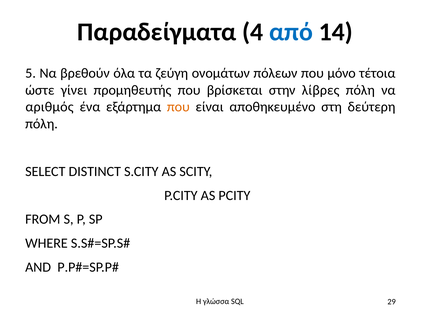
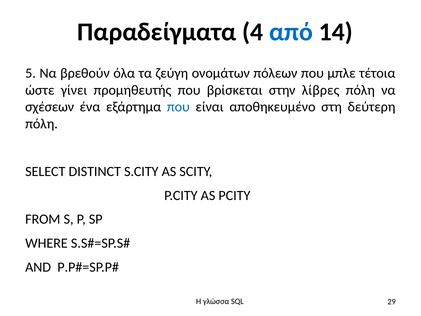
μόνο: μόνο -> μπλε (341, 73)
αριθμός: αριθμός -> σχέσεων (50, 107)
που colour: orange -> blue (178, 107)
